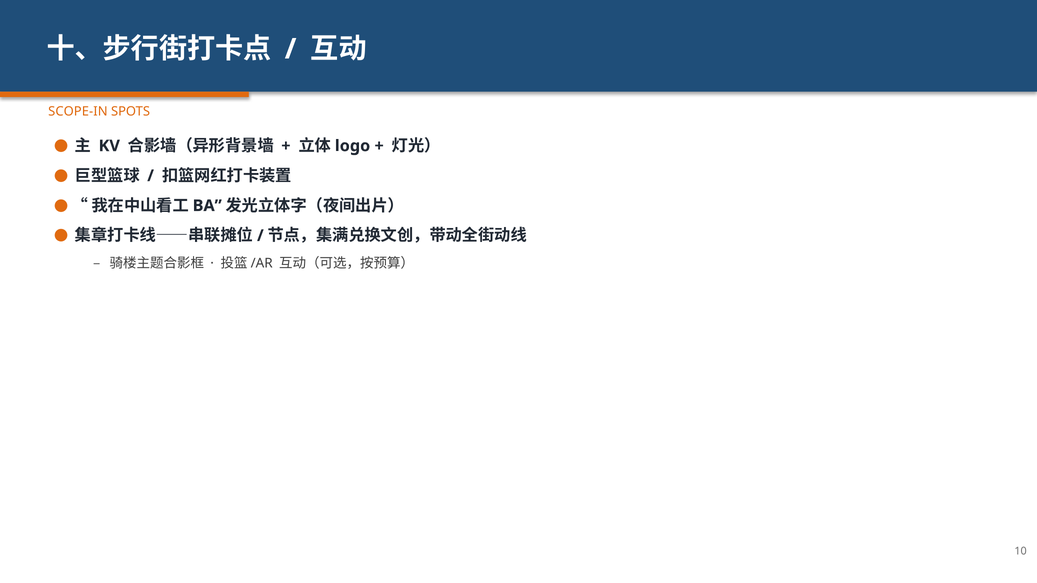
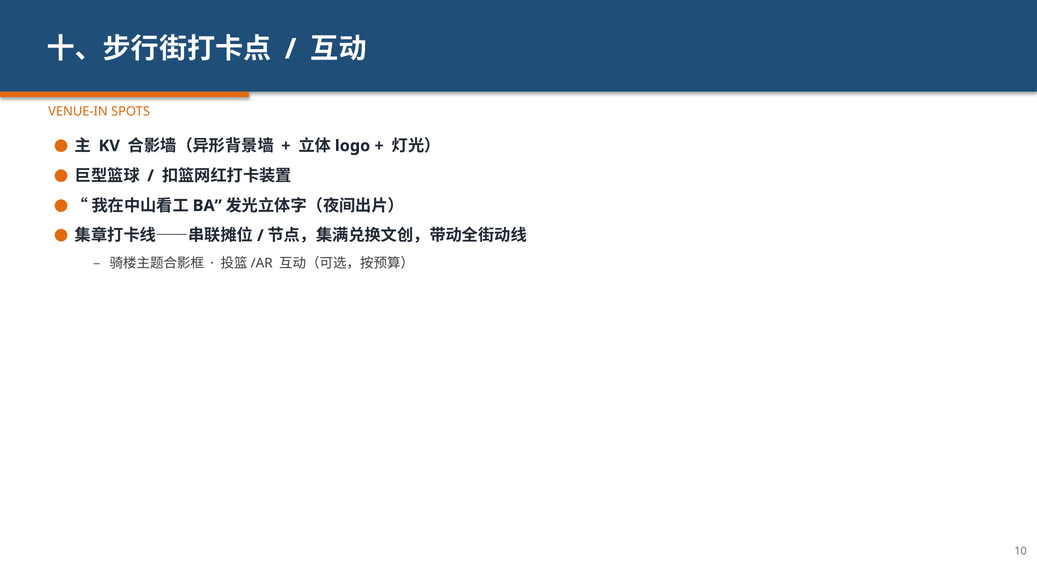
SCOPE-IN: SCOPE-IN -> VENUE-IN (78, 111)
